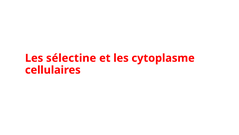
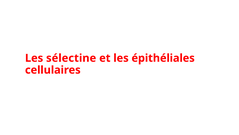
cytoplasme: cytoplasme -> épithéliales (163, 58)
